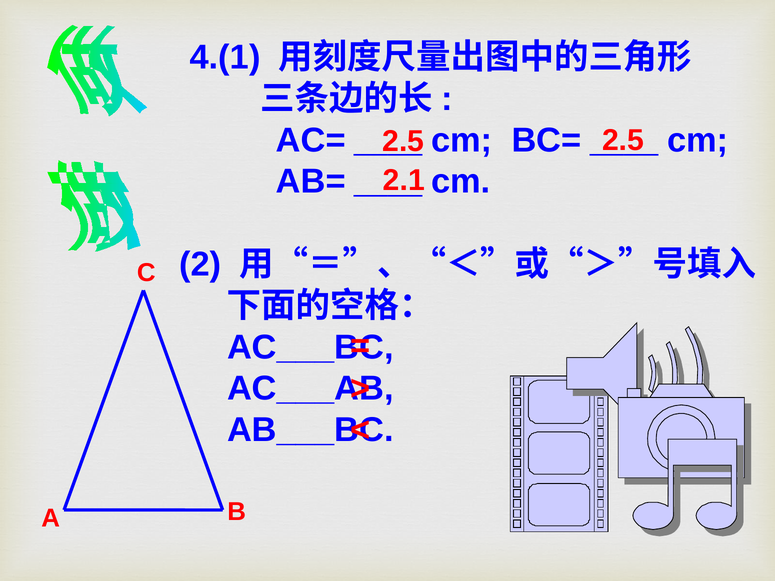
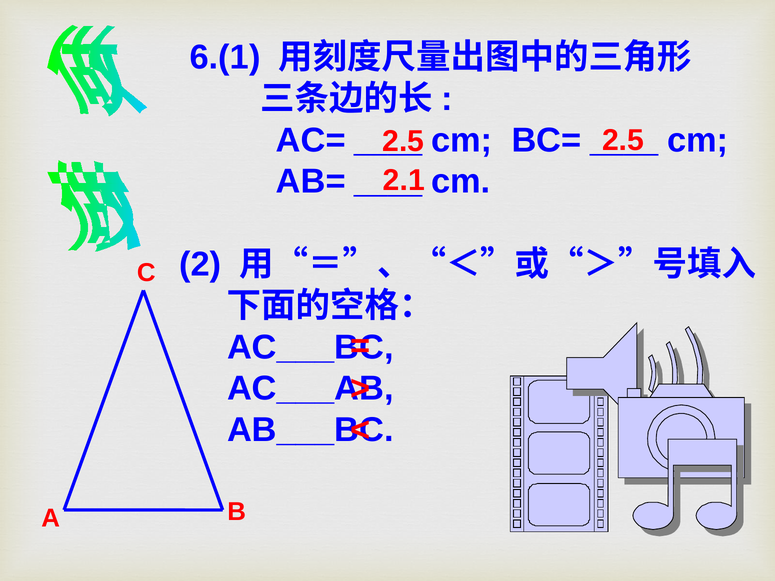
4.(1: 4.(1 -> 6.(1 (225, 58)
